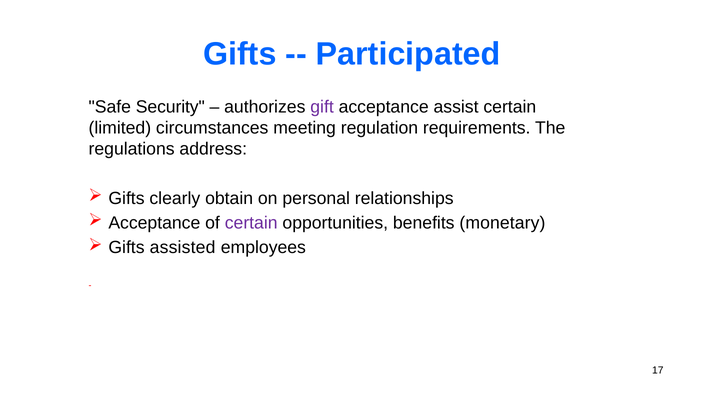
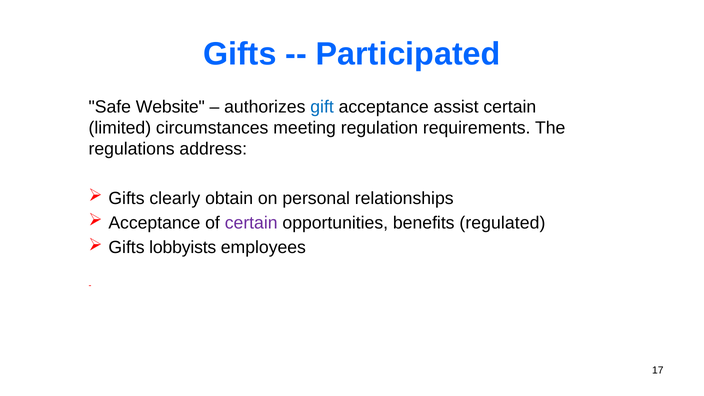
Security: Security -> Website (170, 107)
gift colour: purple -> blue (322, 107)
monetary: monetary -> regulated (502, 223)
assisted: assisted -> lobbyists (183, 248)
